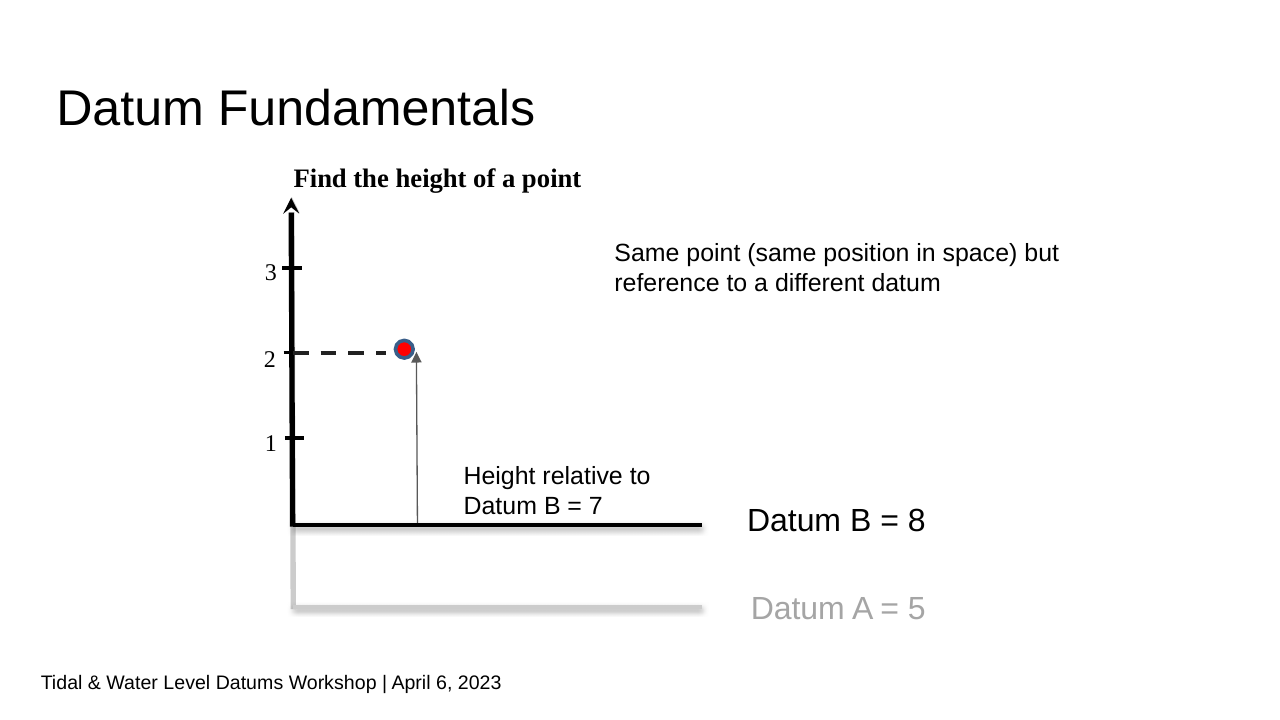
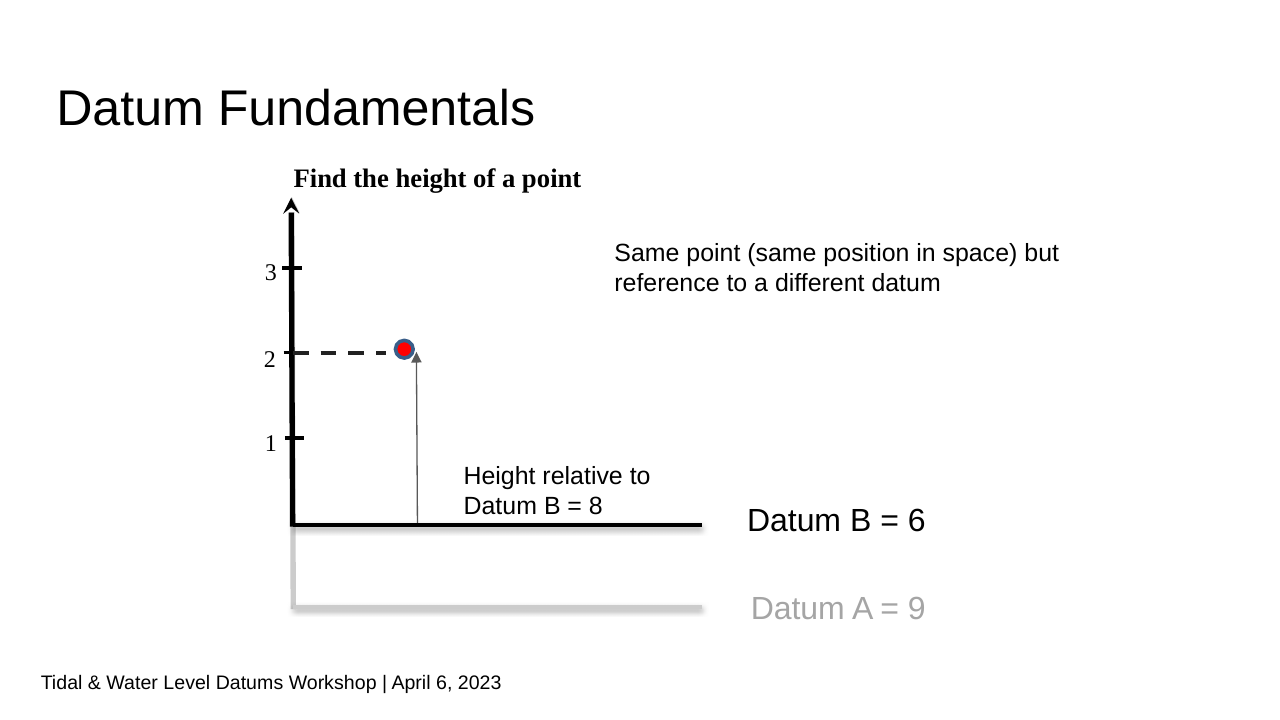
7: 7 -> 8 (596, 506)
8: 8 -> 6 (917, 521)
5: 5 -> 9 (917, 609)
